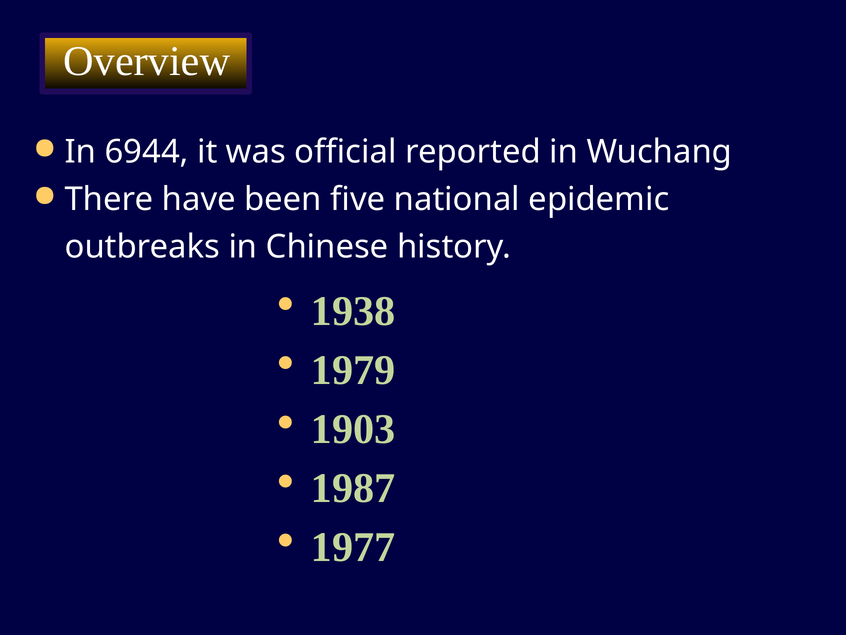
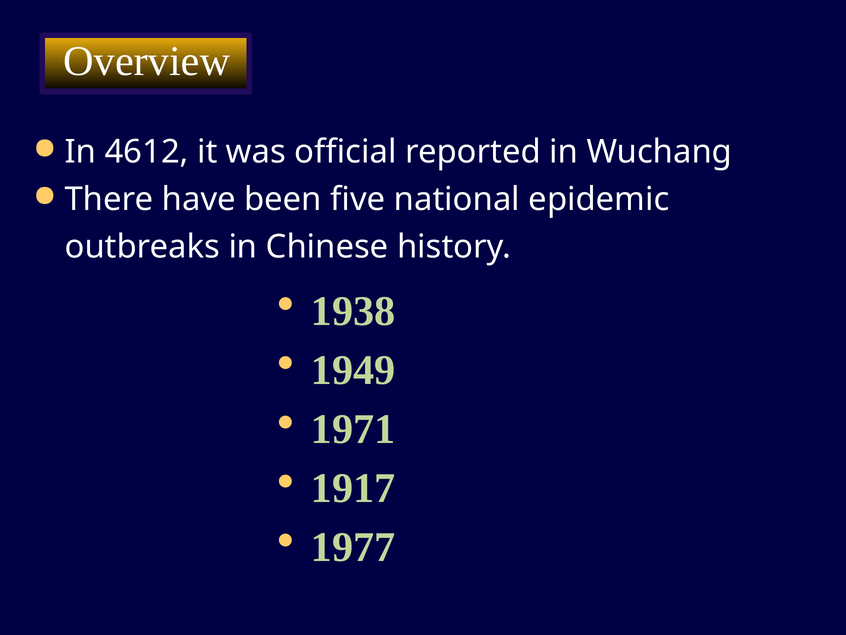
6944: 6944 -> 4612 (147, 152)
1979: 1979 -> 1949 (353, 370)
1903: 1903 -> 1971 (353, 429)
1987: 1987 -> 1917 (353, 488)
